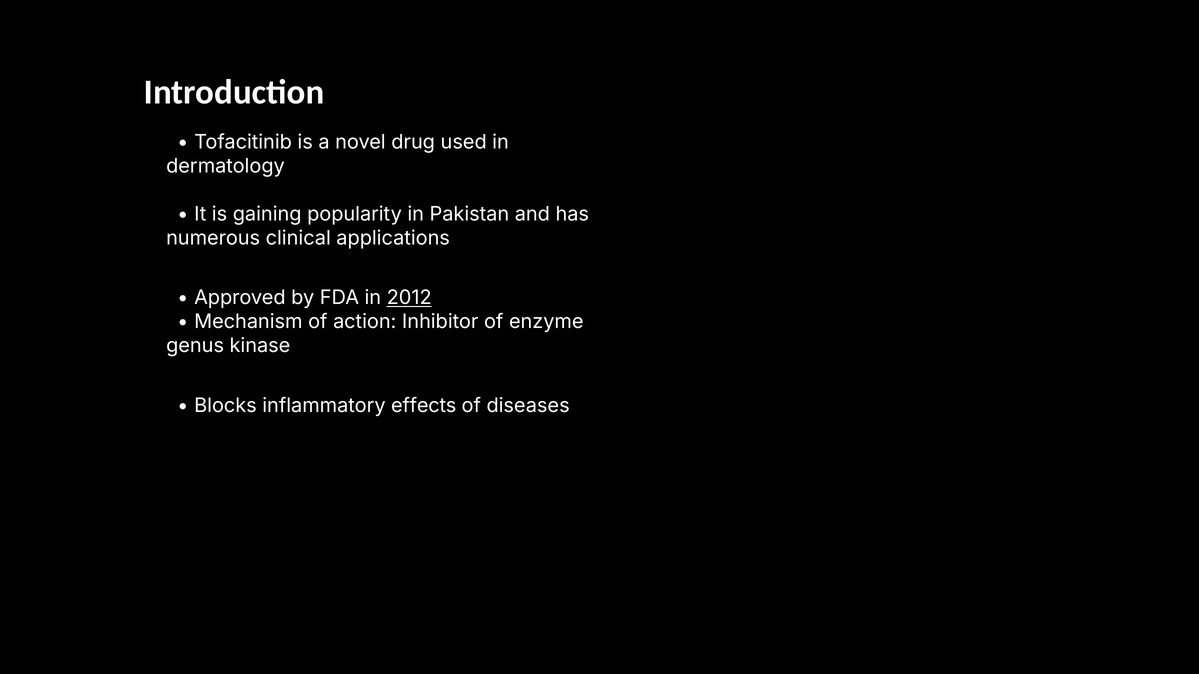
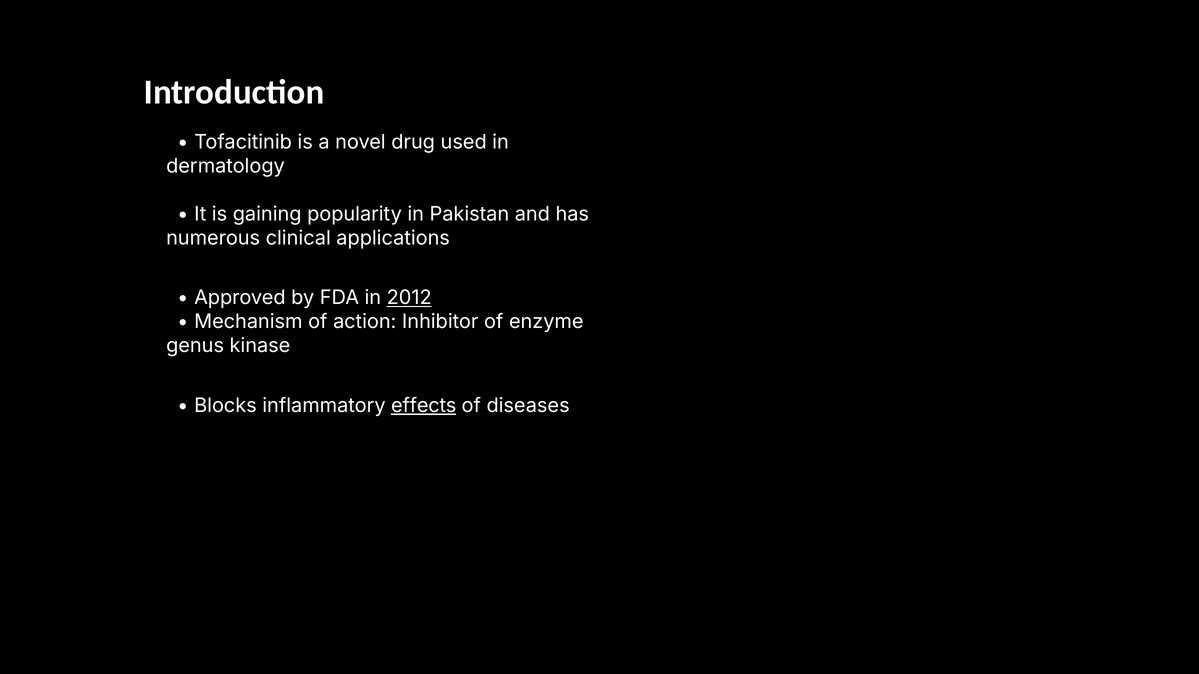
effects underline: none -> present (424, 406)
